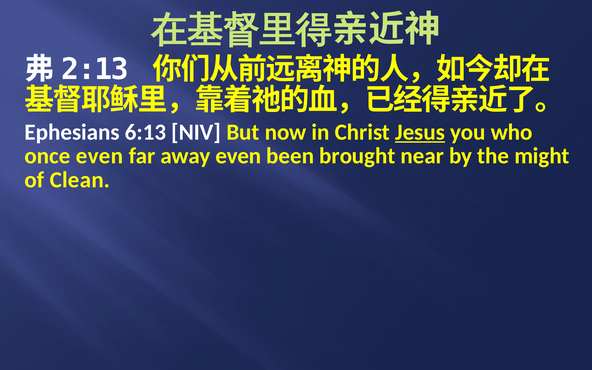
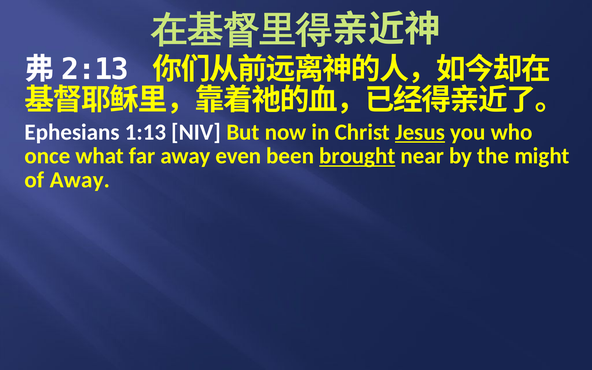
6:13: 6:13 -> 1:13 (145, 132)
once even: even -> what (100, 156)
brought underline: none -> present (357, 156)
of Clean: Clean -> Away (80, 180)
